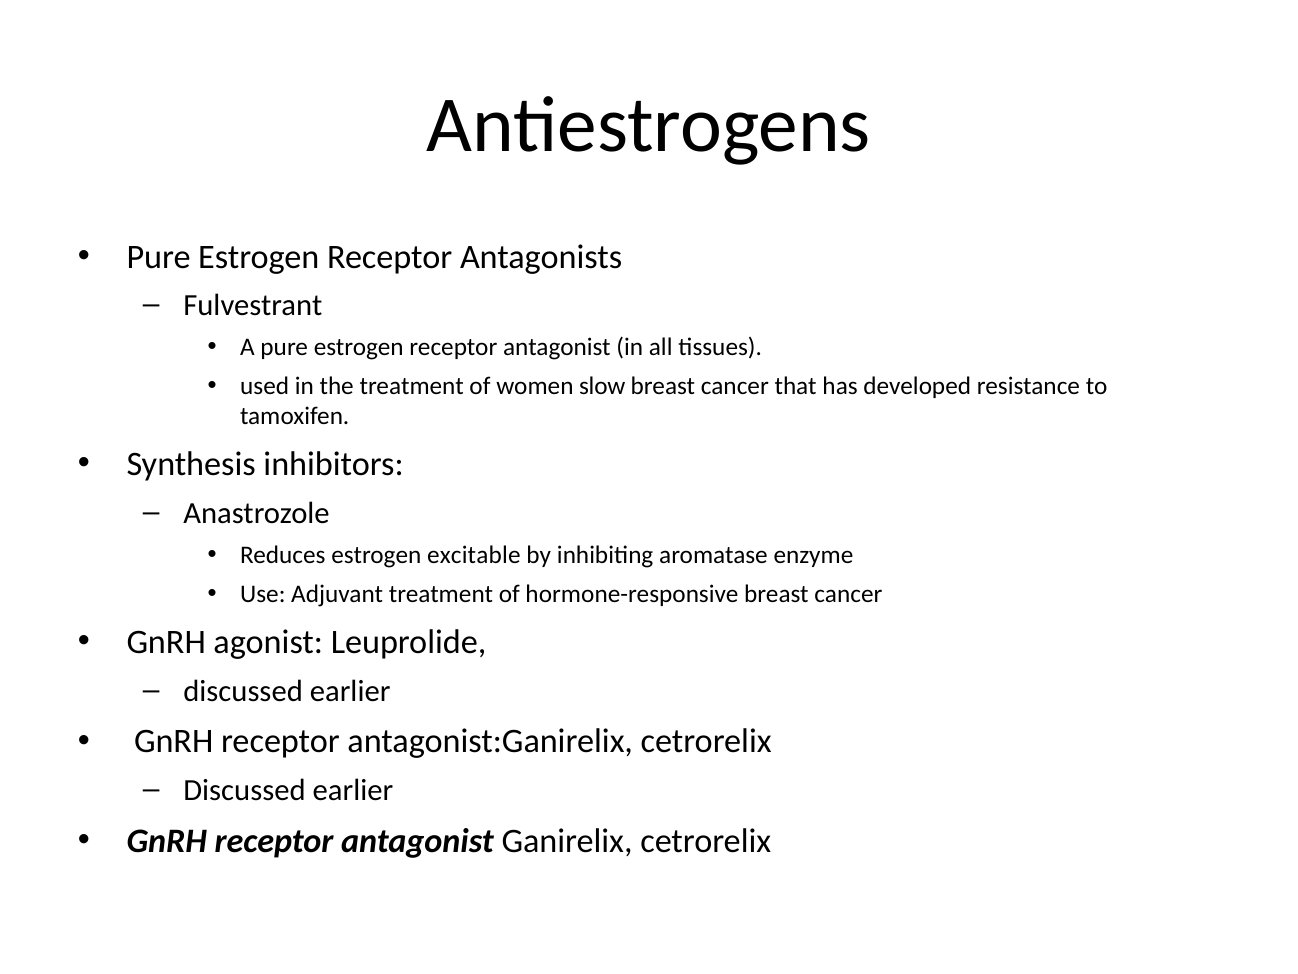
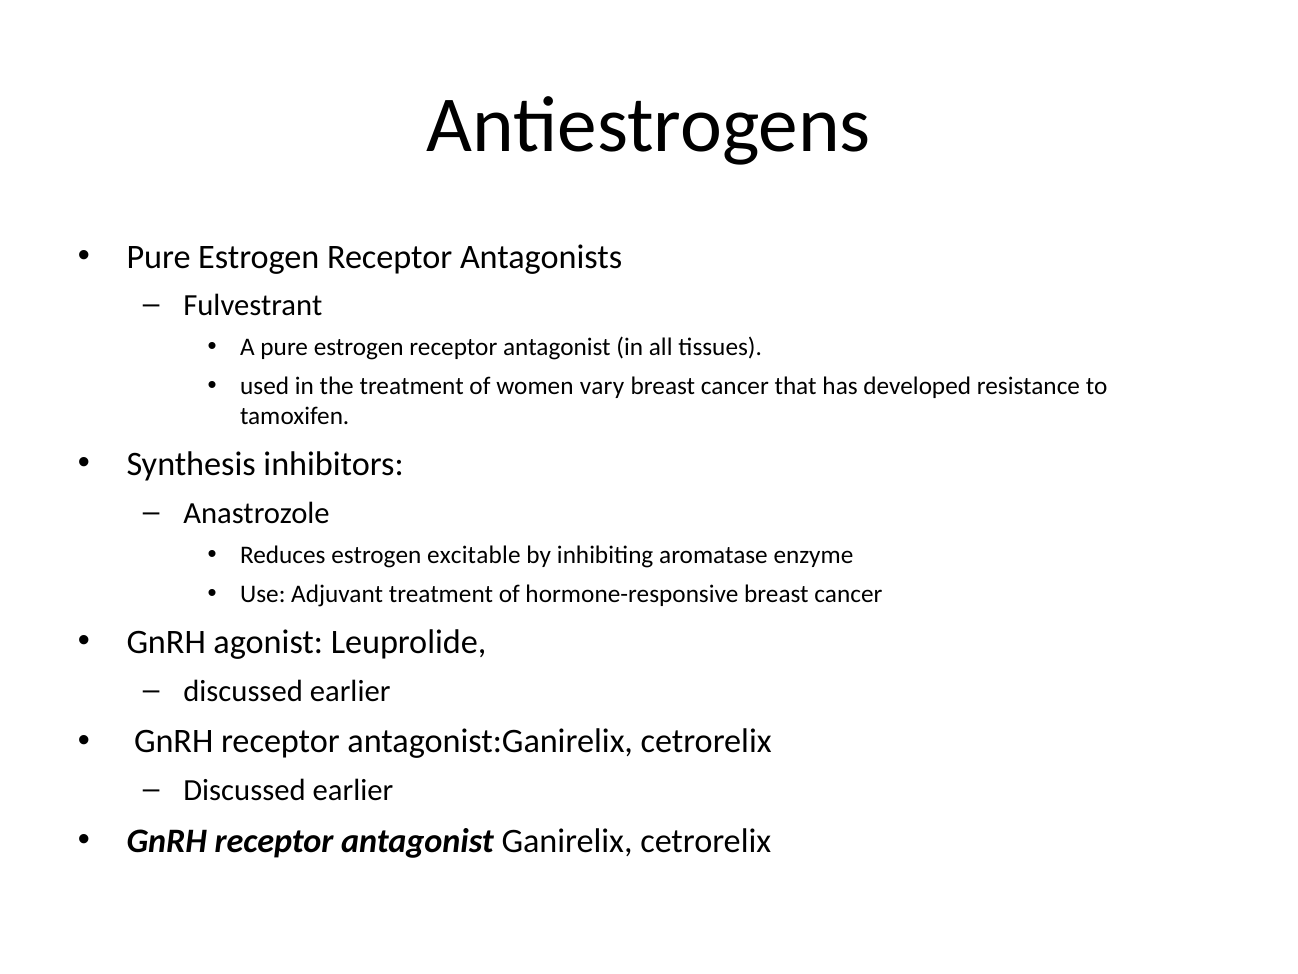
slow: slow -> vary (602, 386)
